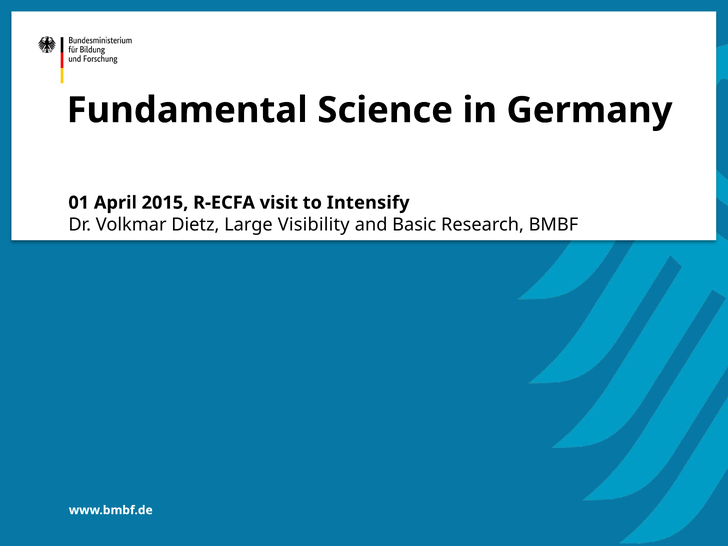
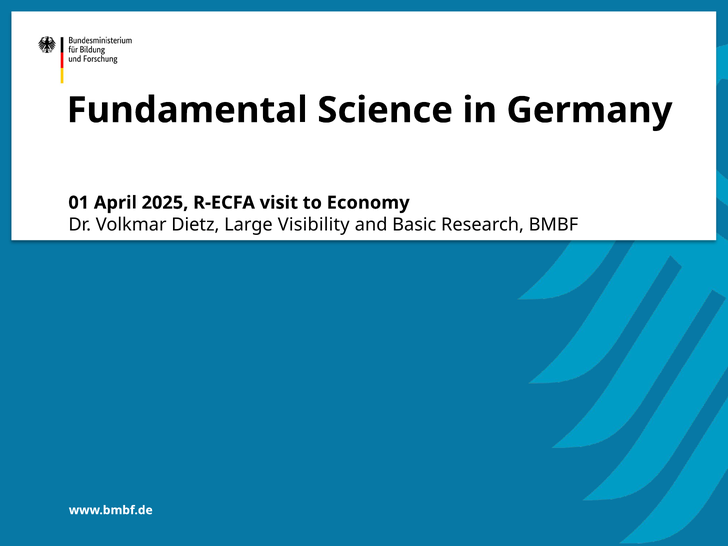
2015: 2015 -> 2025 (165, 203)
Intensify: Intensify -> Economy (368, 203)
